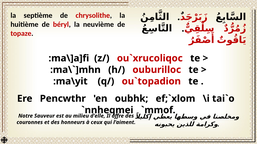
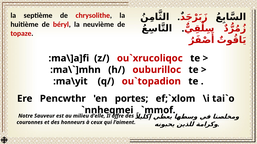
oubhk: oubhk -> portes (132, 99)
